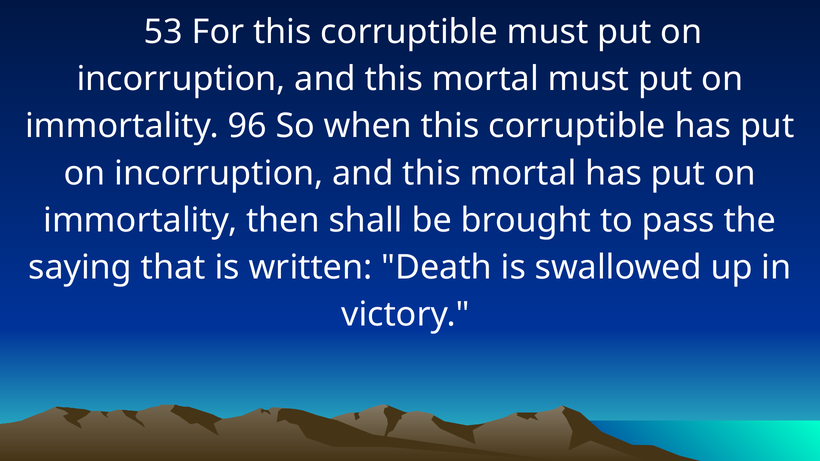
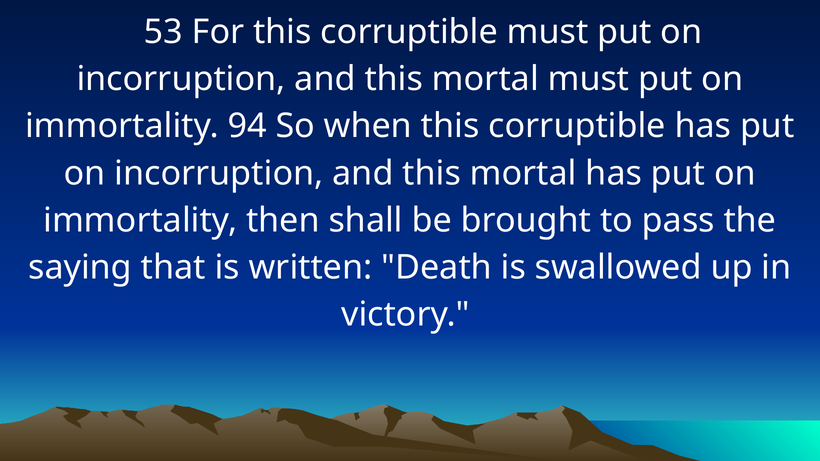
96: 96 -> 94 (247, 126)
